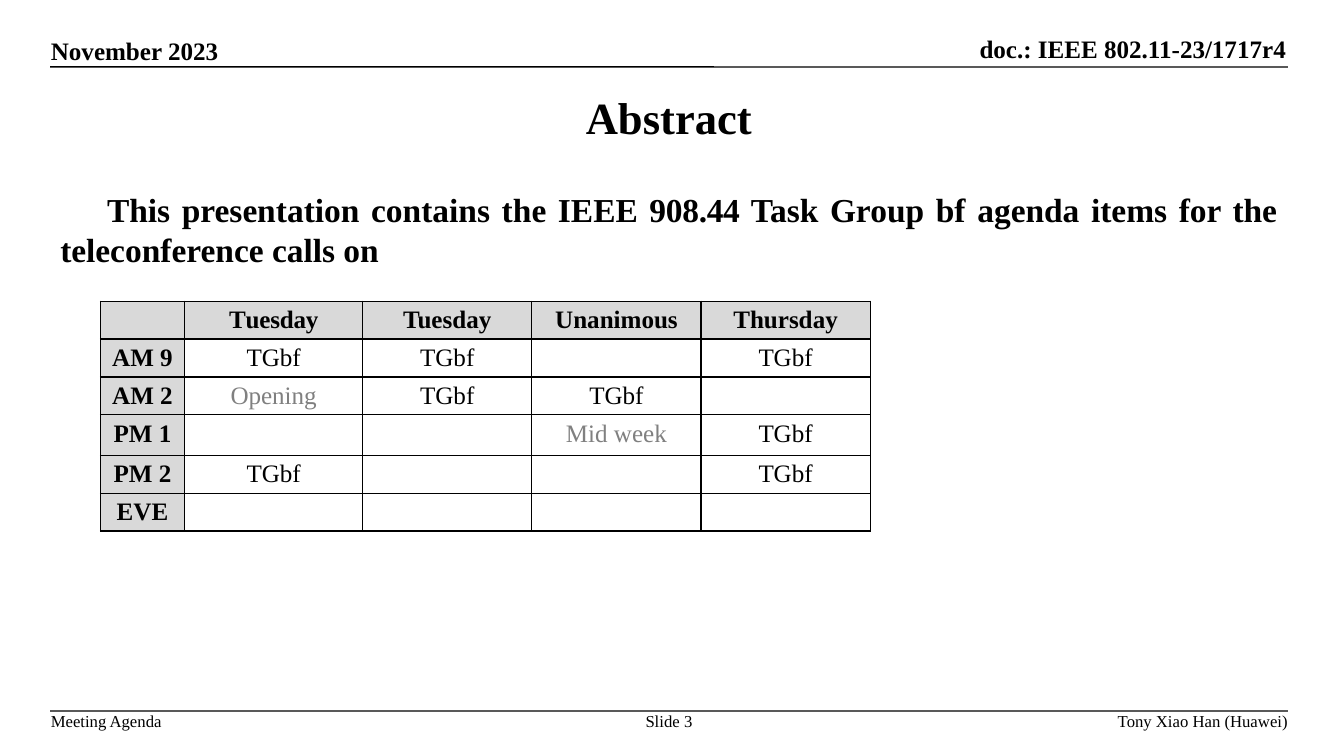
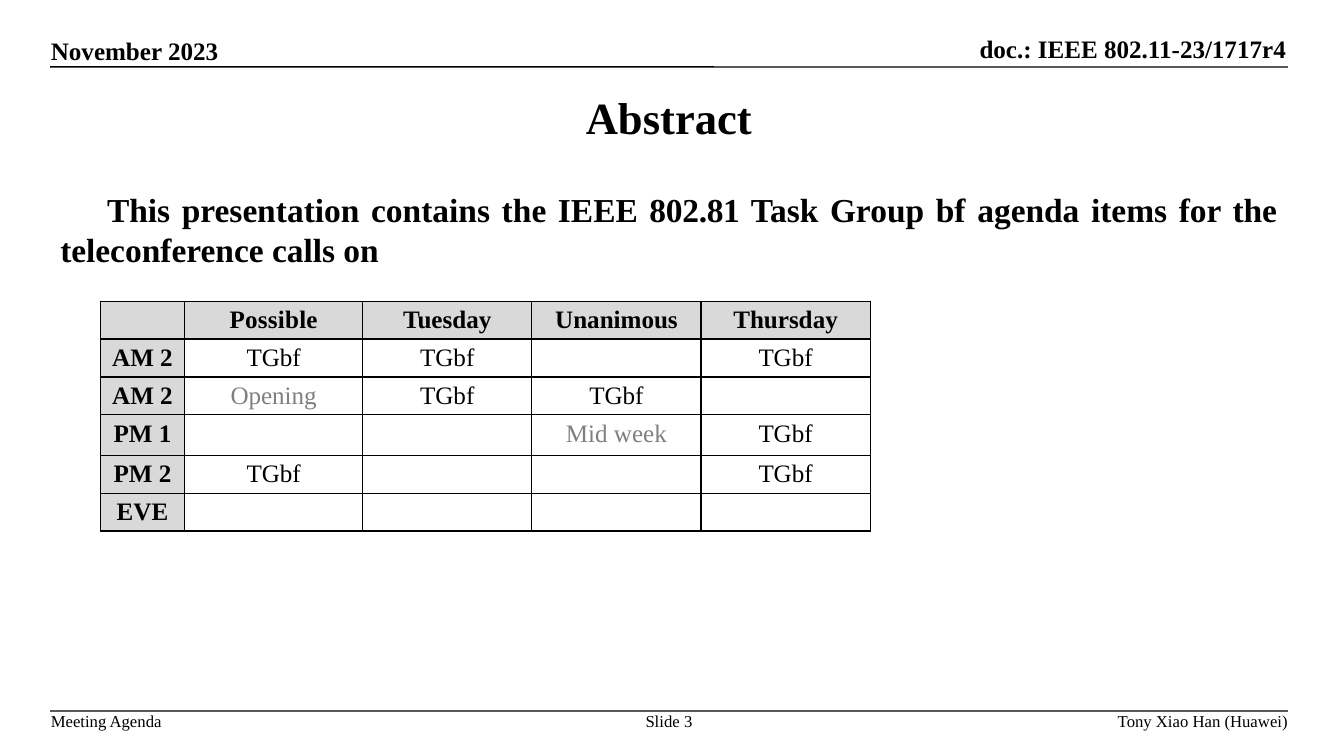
908.44: 908.44 -> 802.81 (695, 211)
Tuesday: Tuesday -> Possible (274, 320)
9: 9 -> 2 (167, 358)
